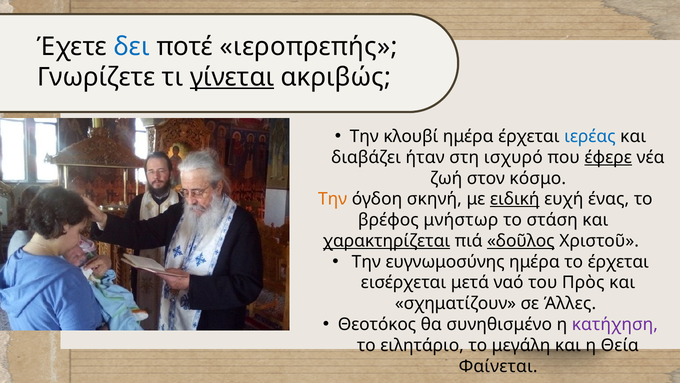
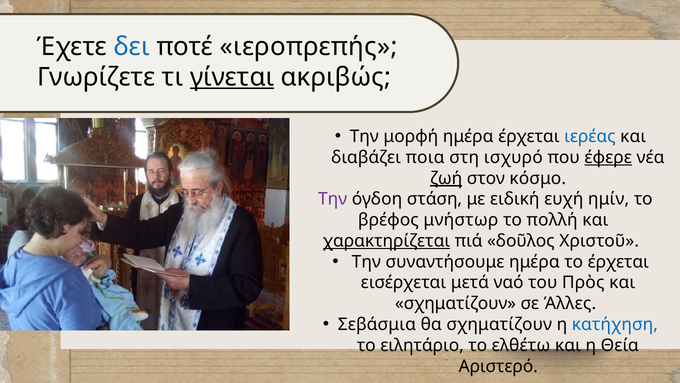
κλουβί: κλουβί -> μορφή (411, 136)
ήταν: ήταν -> ποια (425, 157)
ζωή underline: none -> present (446, 178)
Την colour: orange -> purple (333, 199)
σκηνή: σκηνή -> στάση (434, 199)
ειδική underline: present -> none (515, 199)
ένας: ένας -> ημίν (609, 199)
στάση: στάση -> πολλή (552, 220)
δοῦλος underline: present -> none (521, 241)
ευγνωμοσύνης: ευγνωμοσύνης -> συναντήσουμε (445, 262)
Θεοτόκος: Θεοτόκος -> Σεβάσμια (377, 324)
θα συνηθισμένο: συνηθισμένο -> σχηματίζουν (499, 324)
κατήχηση colour: purple -> blue (615, 324)
μεγάλη: μεγάλη -> ελθέτω (521, 345)
Φαίνεται: Φαίνεται -> Αριστερό (498, 366)
